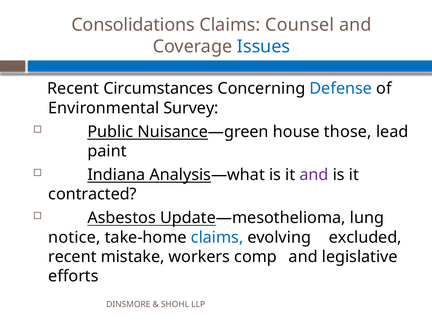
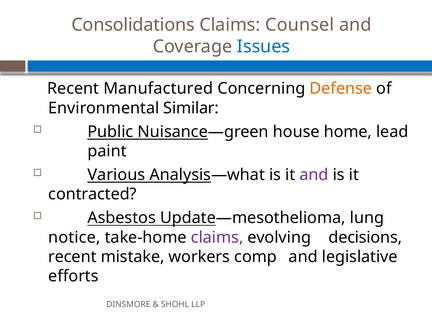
Circumstances: Circumstances -> Manufactured (158, 89)
Defense colour: blue -> orange (341, 89)
Survey: Survey -> Similar (191, 108)
those: those -> home (348, 132)
Indiana: Indiana -> Various (116, 175)
claims colour: blue -> purple (217, 237)
excluded: excluded -> decisions (365, 237)
